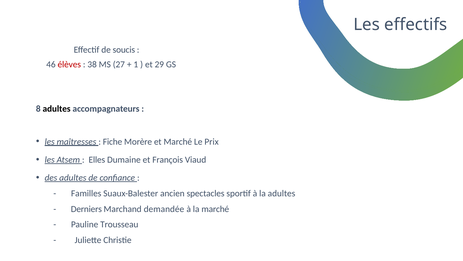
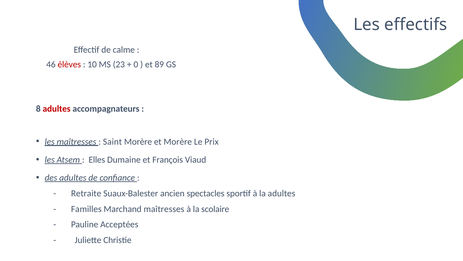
soucis: soucis -> calme (124, 50)
38: 38 -> 10 (92, 64)
27: 27 -> 23 (119, 64)
1: 1 -> 0 (136, 64)
29: 29 -> 89 (159, 64)
adultes colour: black -> red (57, 108)
Fiche: Fiche -> Saint (112, 141)
et Marché: Marché -> Morère (178, 141)
Familles: Familles -> Retraite (86, 193)
Derniers: Derniers -> Familles (86, 209)
Marchand demandée: demandée -> maîtresses (164, 209)
la marché: marché -> scolaire (215, 209)
Trousseau: Trousseau -> Acceptées (119, 224)
